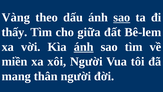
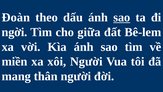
Vàng: Vàng -> Đoàn (16, 17)
thấy: thấy -> ngời (14, 32)
ánh underline: present -> none (84, 47)
